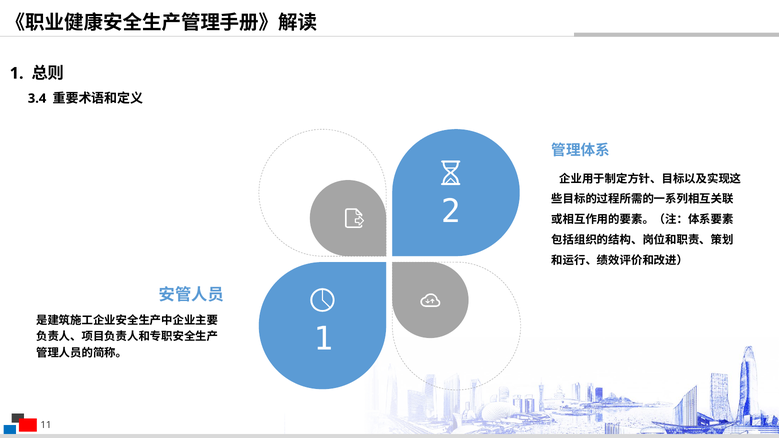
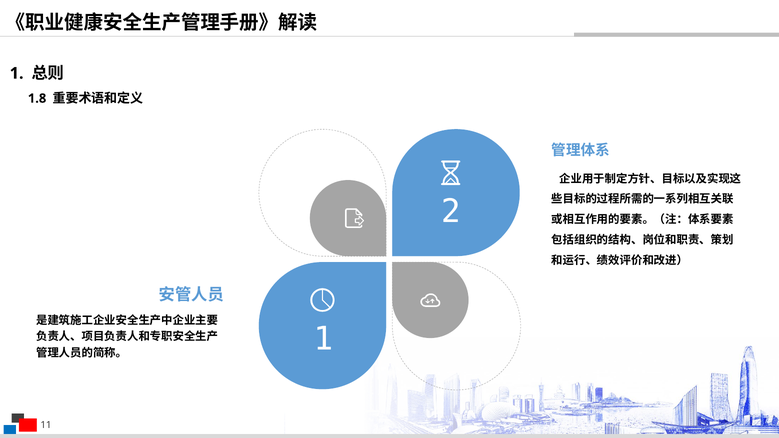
3.4: 3.4 -> 1.8 (37, 98)
